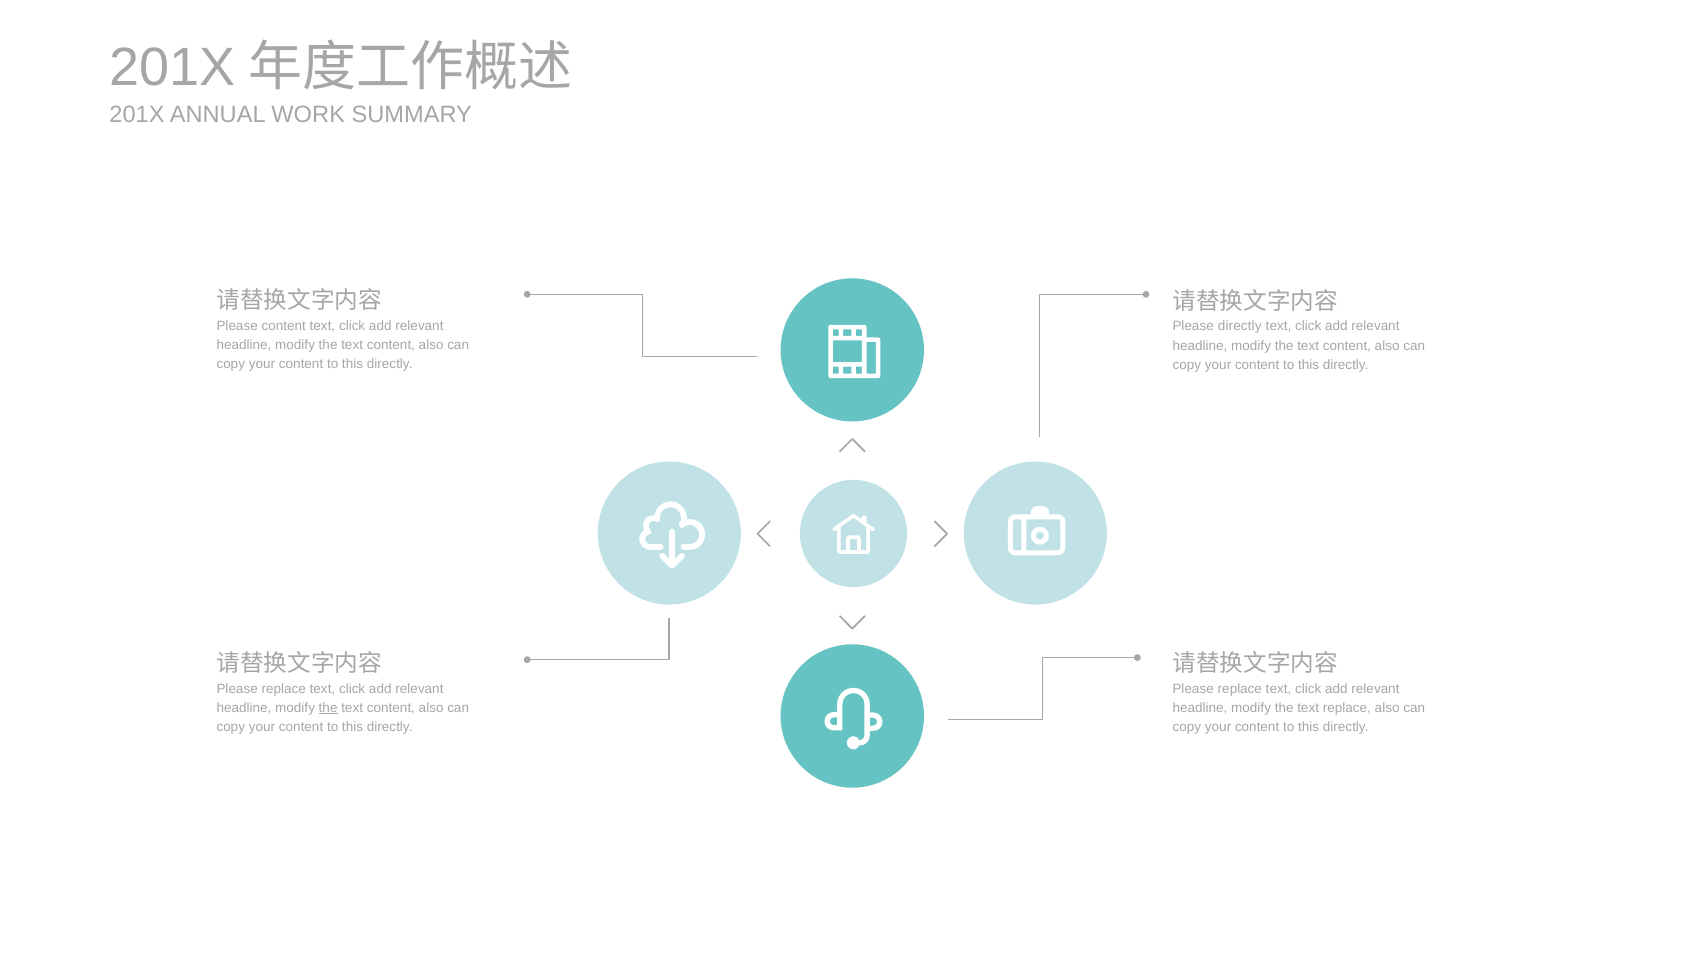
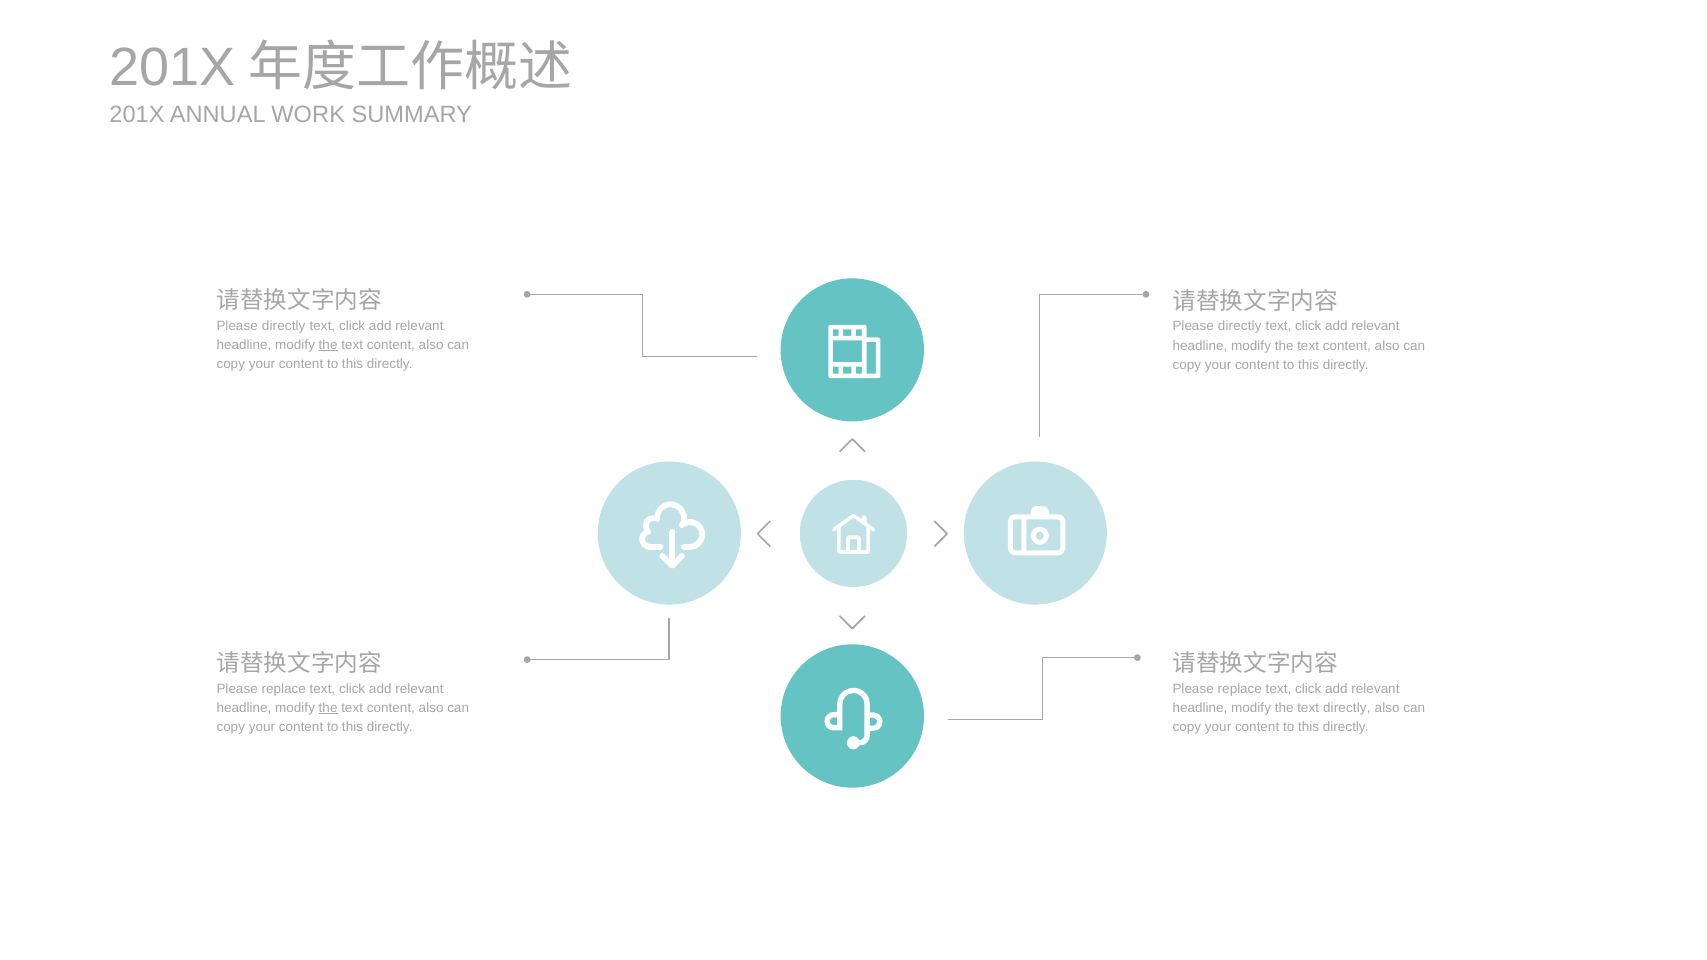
content: content -> directly (284, 326)
the underline: none -> present (328, 345)
text replace: replace -> directly (1347, 708)
